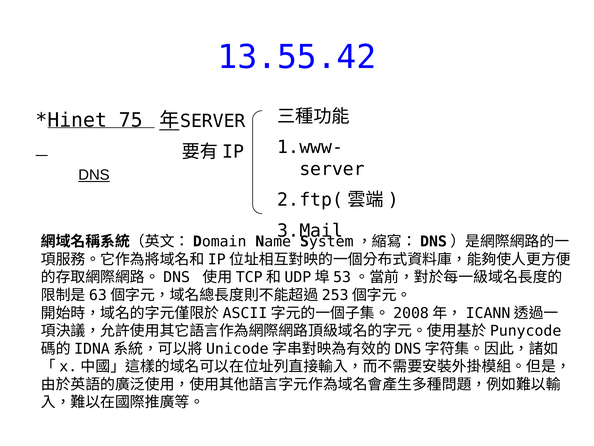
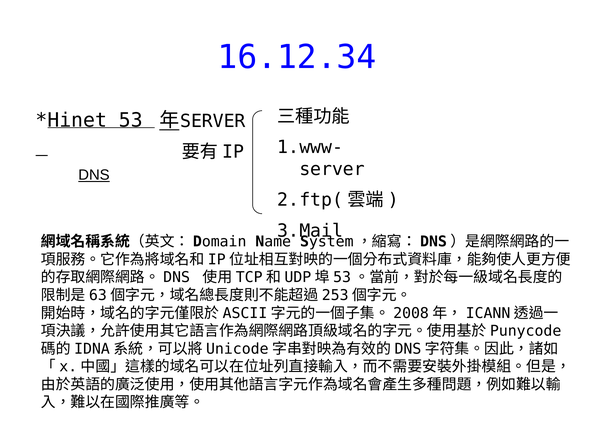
13.55.42: 13.55.42 -> 16.12.34 (297, 57)
75: 75 -> 53 (131, 120)
